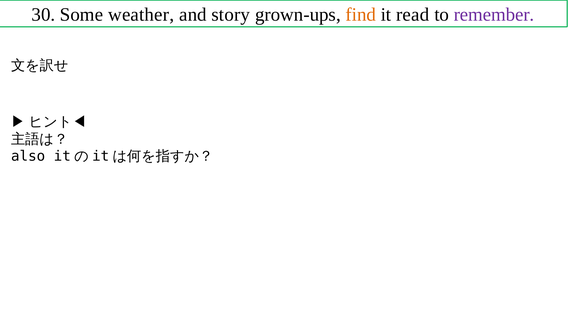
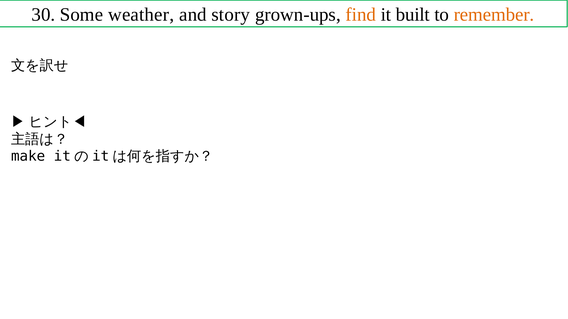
read: read -> built (413, 15)
remember colour: purple -> orange (494, 15)
also: also -> make (28, 156)
